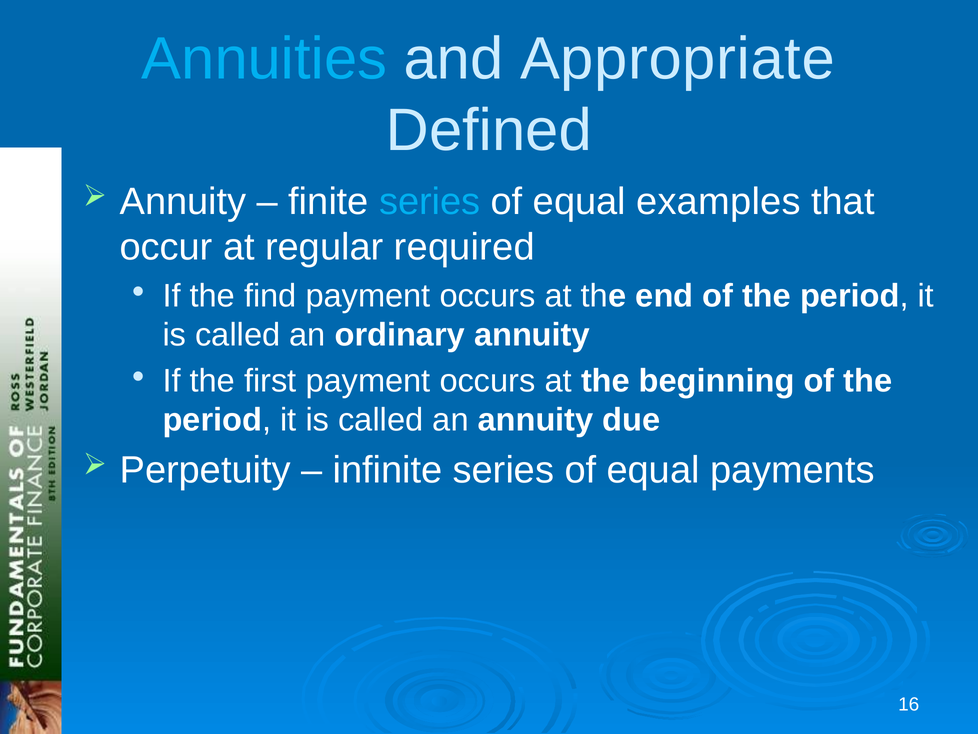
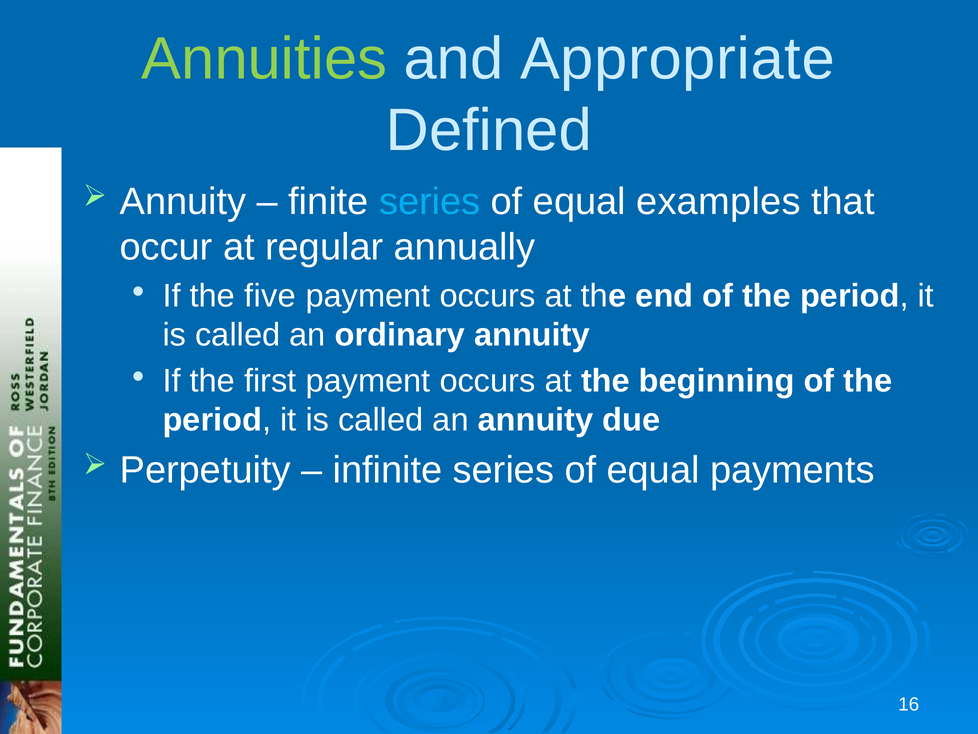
Annuities colour: light blue -> light green (264, 59)
required: required -> annually (465, 247)
find: find -> five (270, 296)
